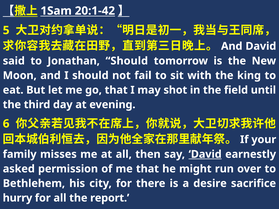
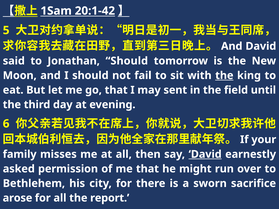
the underline: none -> present (224, 76)
shot: shot -> sent (175, 90)
desire: desire -> sworn (210, 184)
hurry: hurry -> arose (18, 198)
